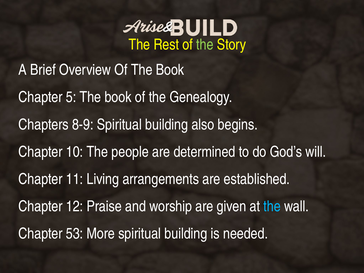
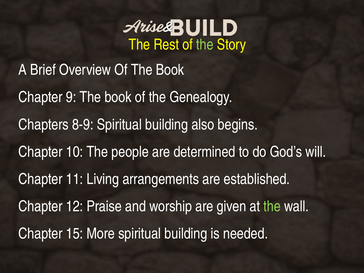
5: 5 -> 9 (71, 97)
the colour: light blue -> light green (272, 206)
53: 53 -> 15 (75, 234)
